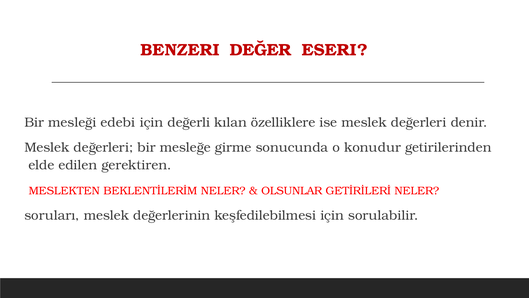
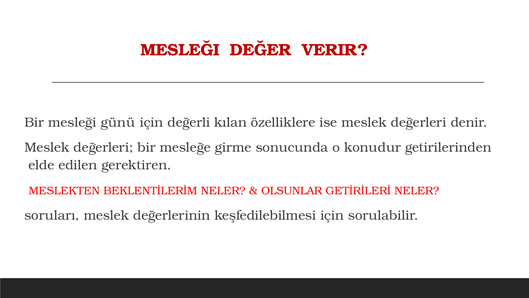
BENZERI: BENZERI -> MESLEĞI (180, 50)
ESERI: ESERI -> VERIR (335, 50)
edebi: edebi -> günü (118, 122)
